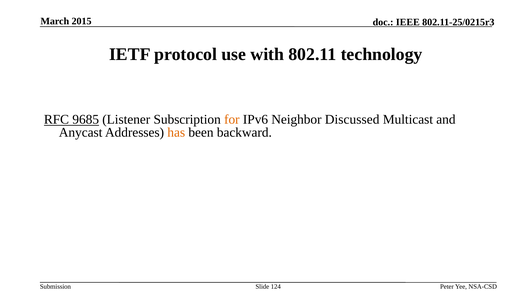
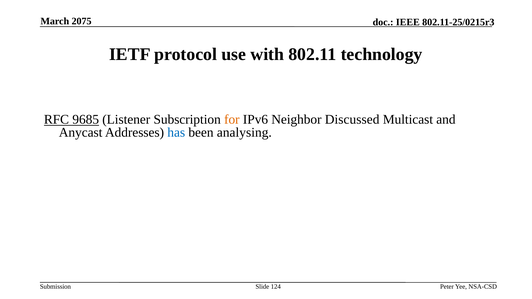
2015: 2015 -> 2075 (82, 21)
has colour: orange -> blue (176, 132)
backward: backward -> analysing (244, 132)
